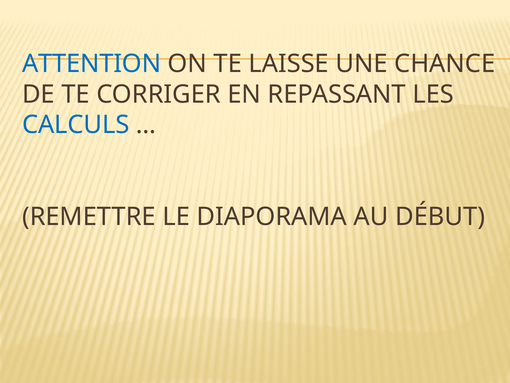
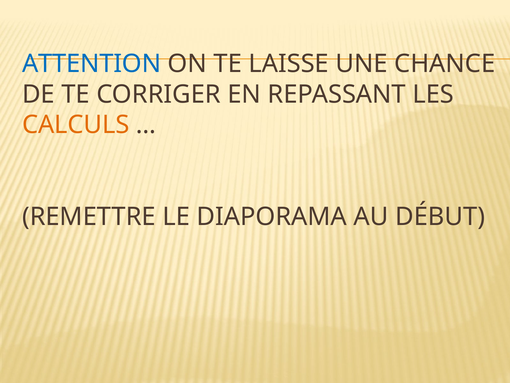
CALCULS colour: blue -> orange (76, 125)
